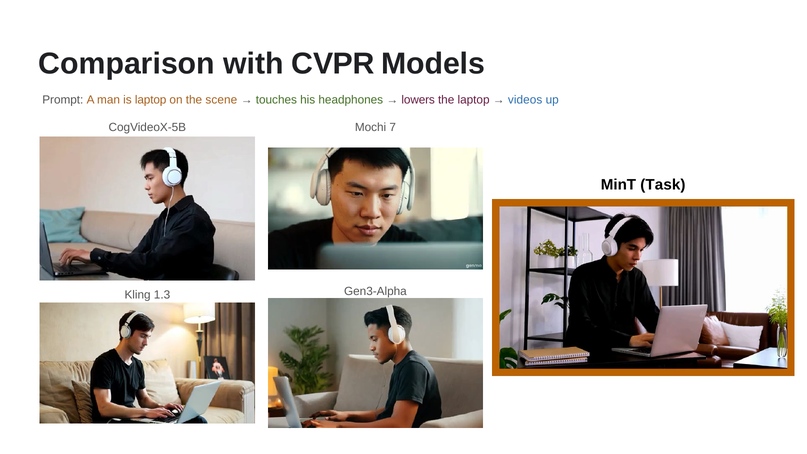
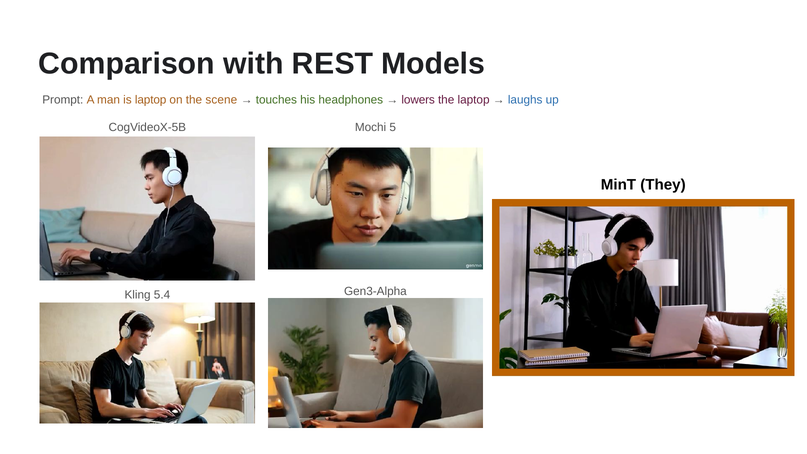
CVPR: CVPR -> REST (333, 64)
videos: videos -> laughs (525, 100)
7: 7 -> 5 (393, 127)
Task: Task -> They (663, 185)
1.3: 1.3 -> 5.4 (162, 295)
